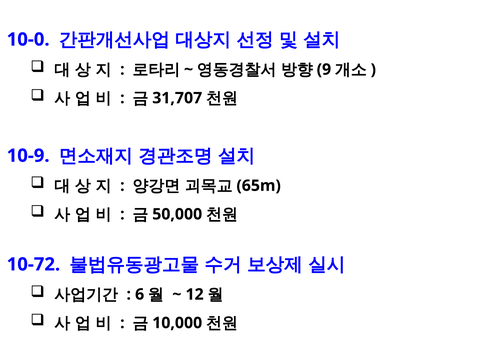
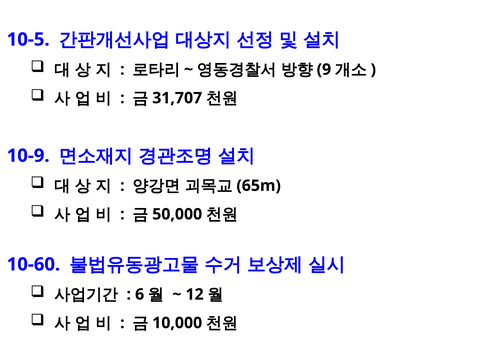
10-0: 10-0 -> 10-5 (28, 40)
10-72: 10-72 -> 10-60 (33, 265)
